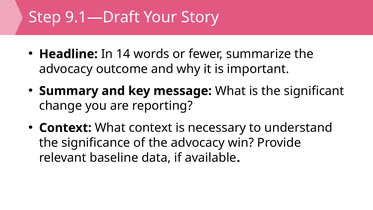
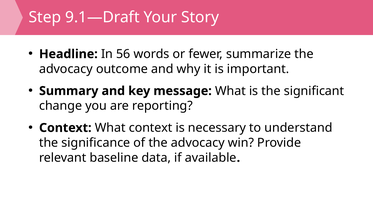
14: 14 -> 56 (123, 54)
